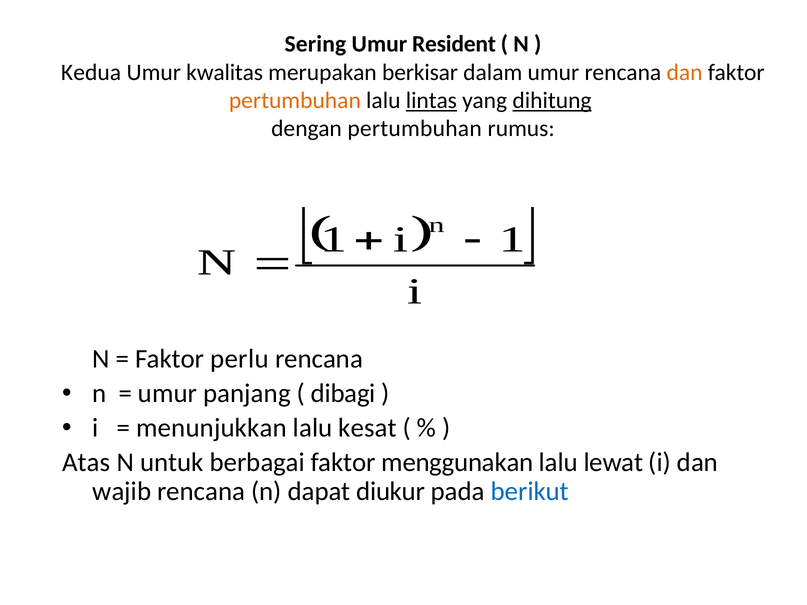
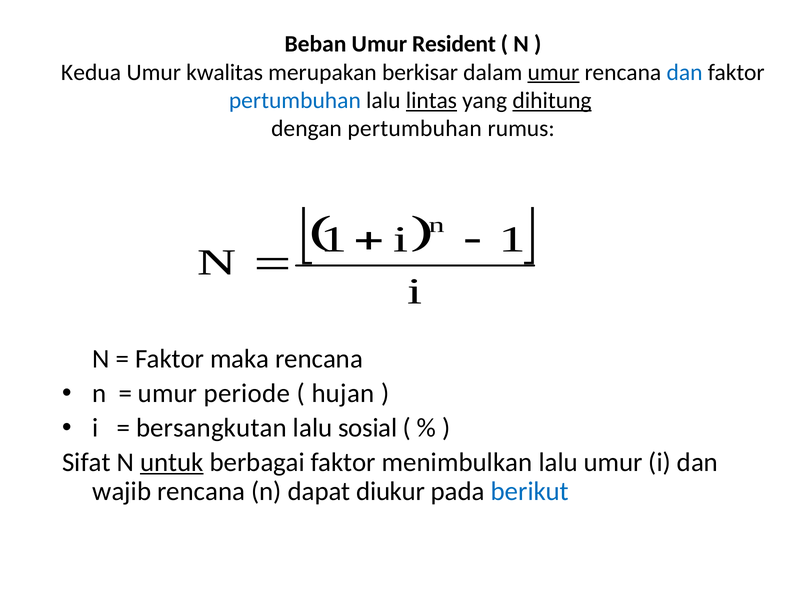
Sering: Sering -> Beban (315, 44)
umur underline: none -> present (553, 72)
dan colour: orange -> blue (685, 72)
pertumbuhan colour: orange -> blue (295, 101)
perlu: perlu -> maka (240, 359)
panjang: panjang -> periode (247, 394)
dibagi: dibagi -> hujan (343, 394)
menunjukkan: menunjukkan -> bersangkutan (211, 428)
kesat: kesat -> sosial (368, 428)
Atas: Atas -> Sifat (86, 462)
untuk underline: none -> present (172, 462)
menggunakan: menggunakan -> menimbulkan (457, 462)
lalu lewat: lewat -> umur (613, 462)
